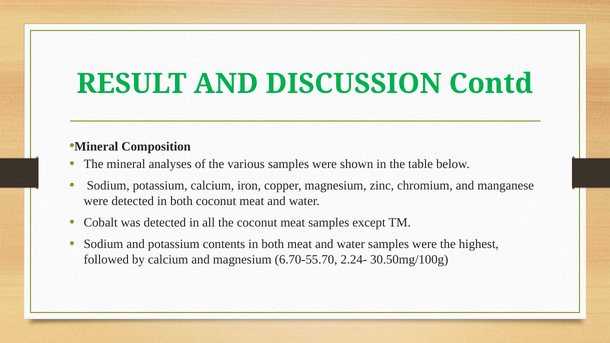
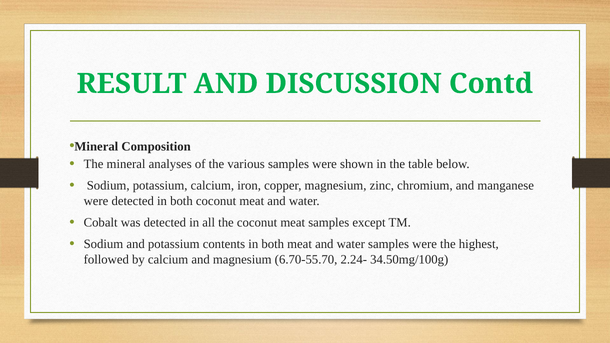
30.50mg/100g: 30.50mg/100g -> 34.50mg/100g (409, 260)
